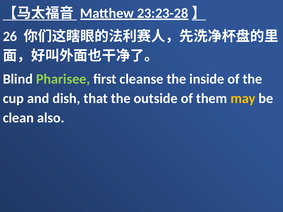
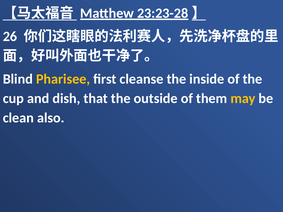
Pharisee colour: light green -> yellow (63, 79)
